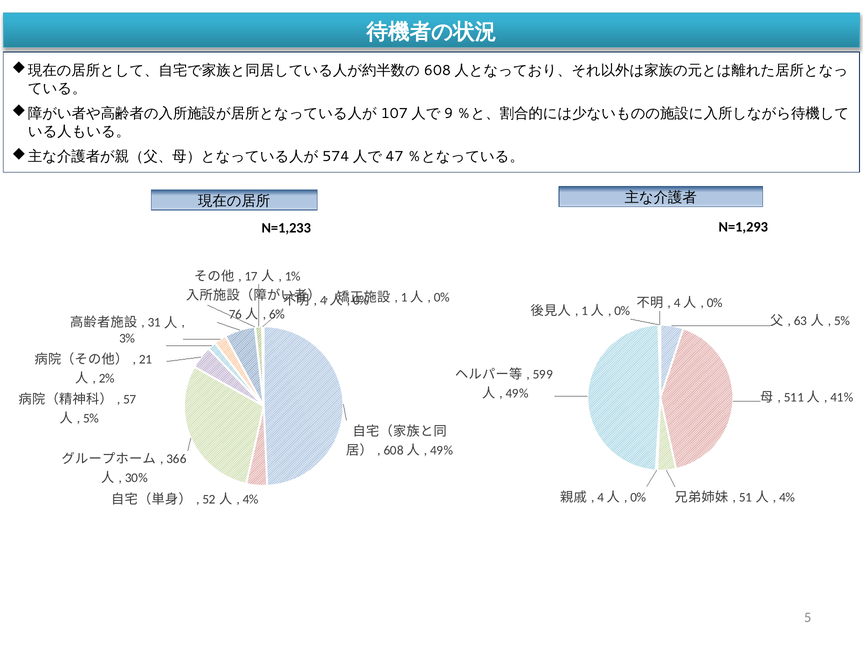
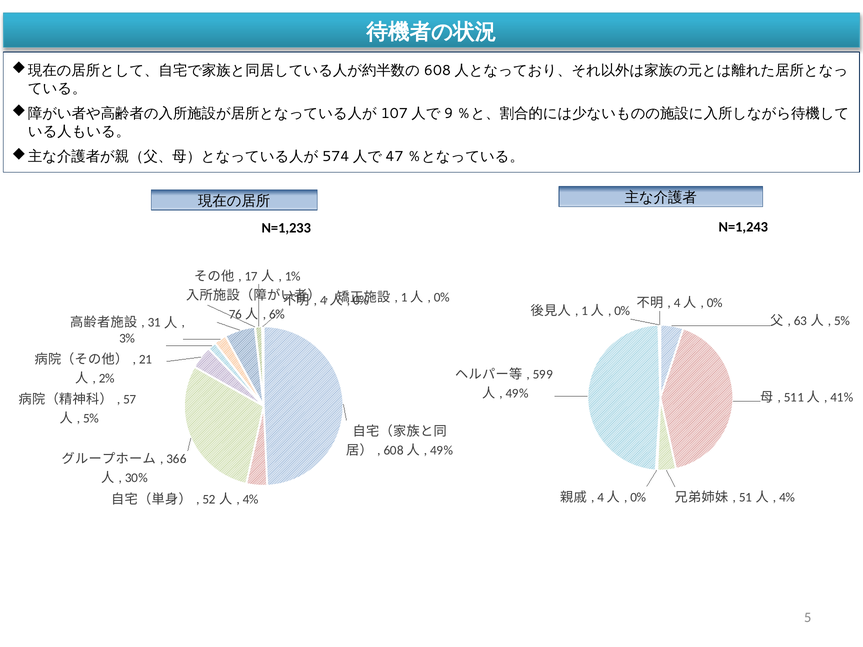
N=1,293: N=1,293 -> N=1,243 (743, 227)
